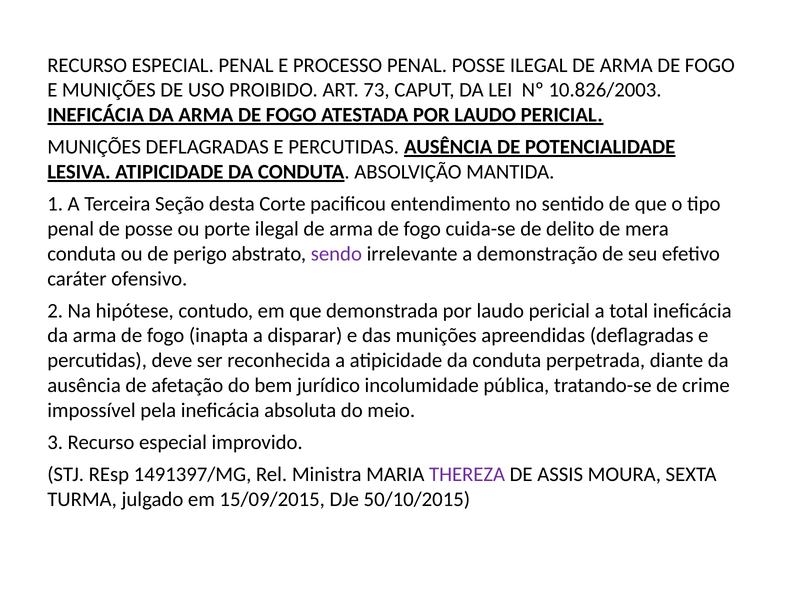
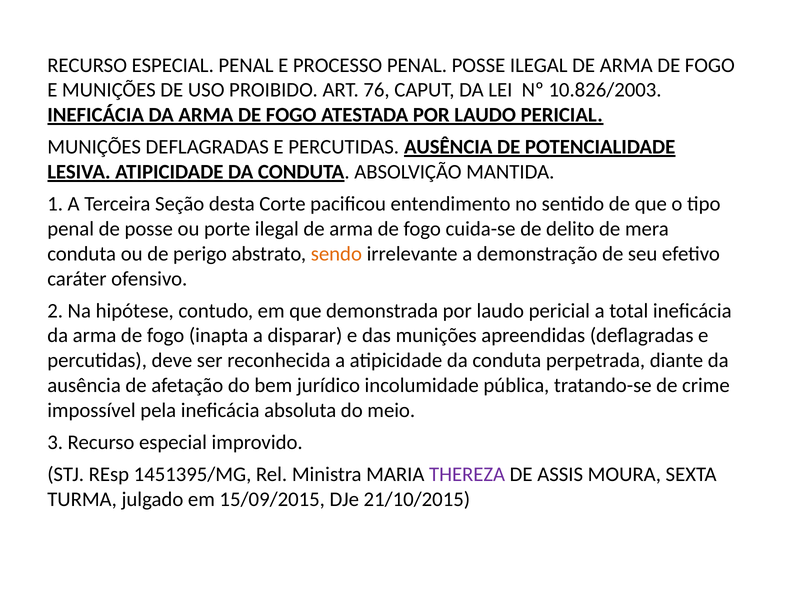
73: 73 -> 76 (377, 90)
sendo colour: purple -> orange (336, 254)
1491397/MG: 1491397/MG -> 1451395/MG (193, 474)
50/10/2015: 50/10/2015 -> 21/10/2015 (417, 499)
